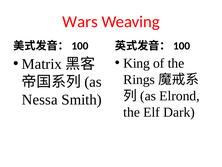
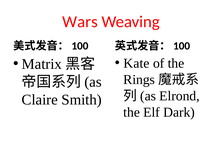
King: King -> Kate (136, 63)
Nessa: Nessa -> Claire (40, 99)
